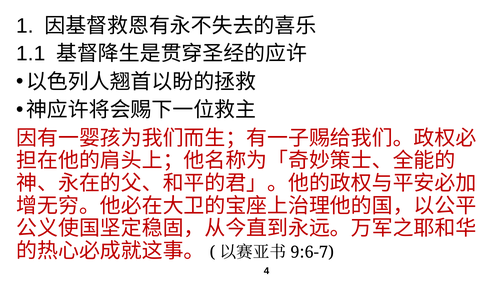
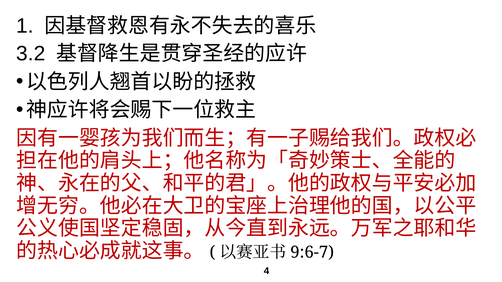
1.1: 1.1 -> 3.2 (31, 54)
